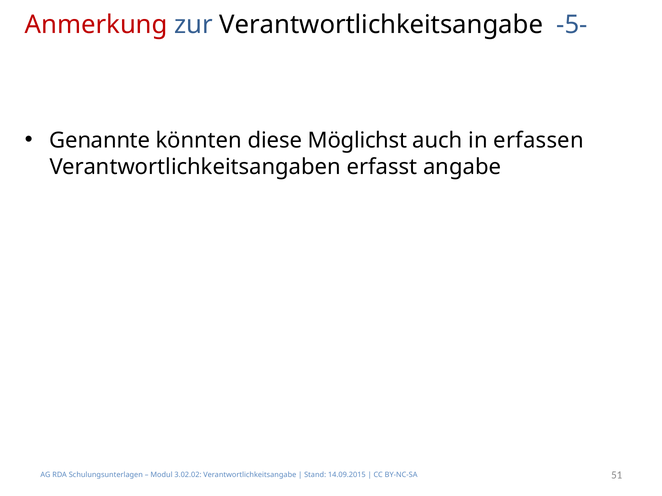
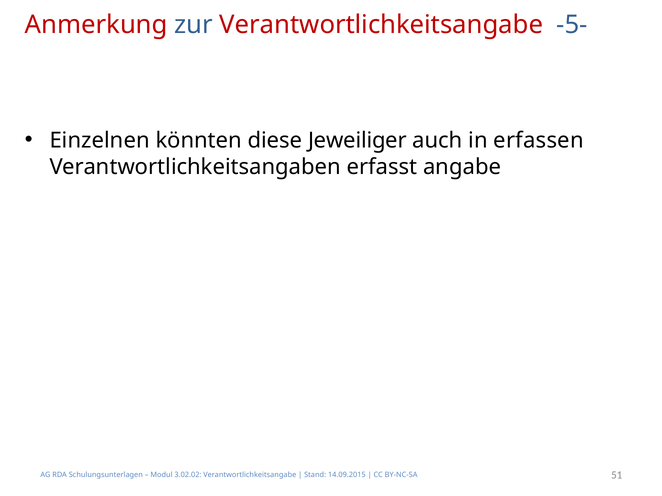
Verantwortlichkeitsangabe colour: black -> red (381, 25)
Genannte: Genannte -> Einzelnen (100, 140)
Möglichst: Möglichst -> Jeweiliger (357, 140)
